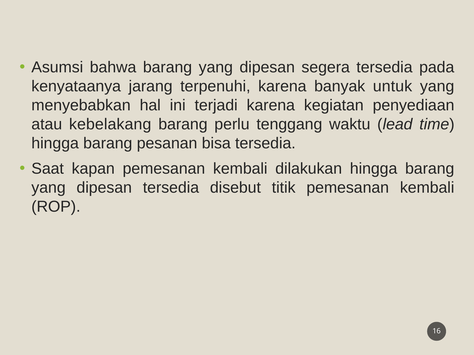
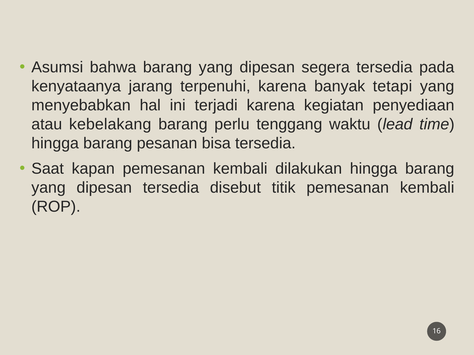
untuk: untuk -> tetapi (393, 86)
